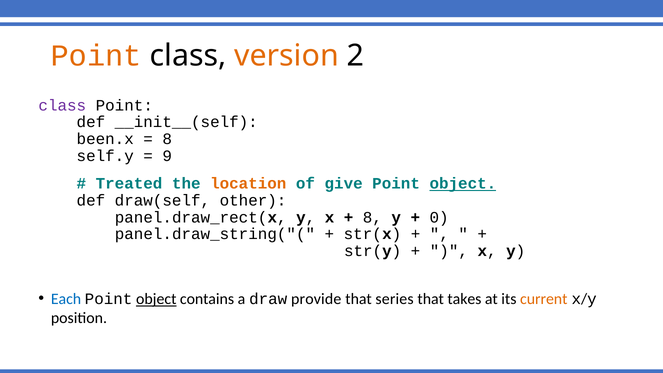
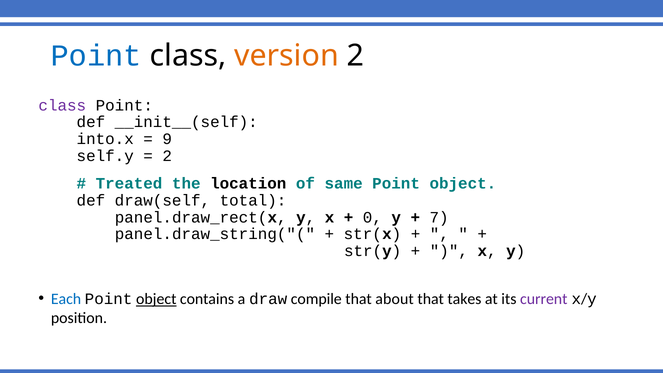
Point colour: orange -> blue (96, 56)
been.x: been.x -> into.x (105, 139)
8: 8 -> 9 (167, 139)
9: 9 -> 2 (167, 156)
location colour: orange -> black (248, 184)
give: give -> same (344, 184)
object underline: present -> none (463, 184)
other: other -> total (253, 200)
8: 8 -> 0 (372, 217)
0: 0 -> 7 (439, 217)
provide: provide -> compile (316, 299)
series: series -> about (395, 299)
current colour: orange -> purple (544, 299)
